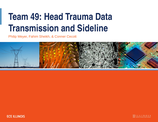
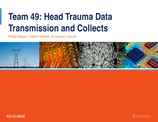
Sideline: Sideline -> Collects (93, 28)
